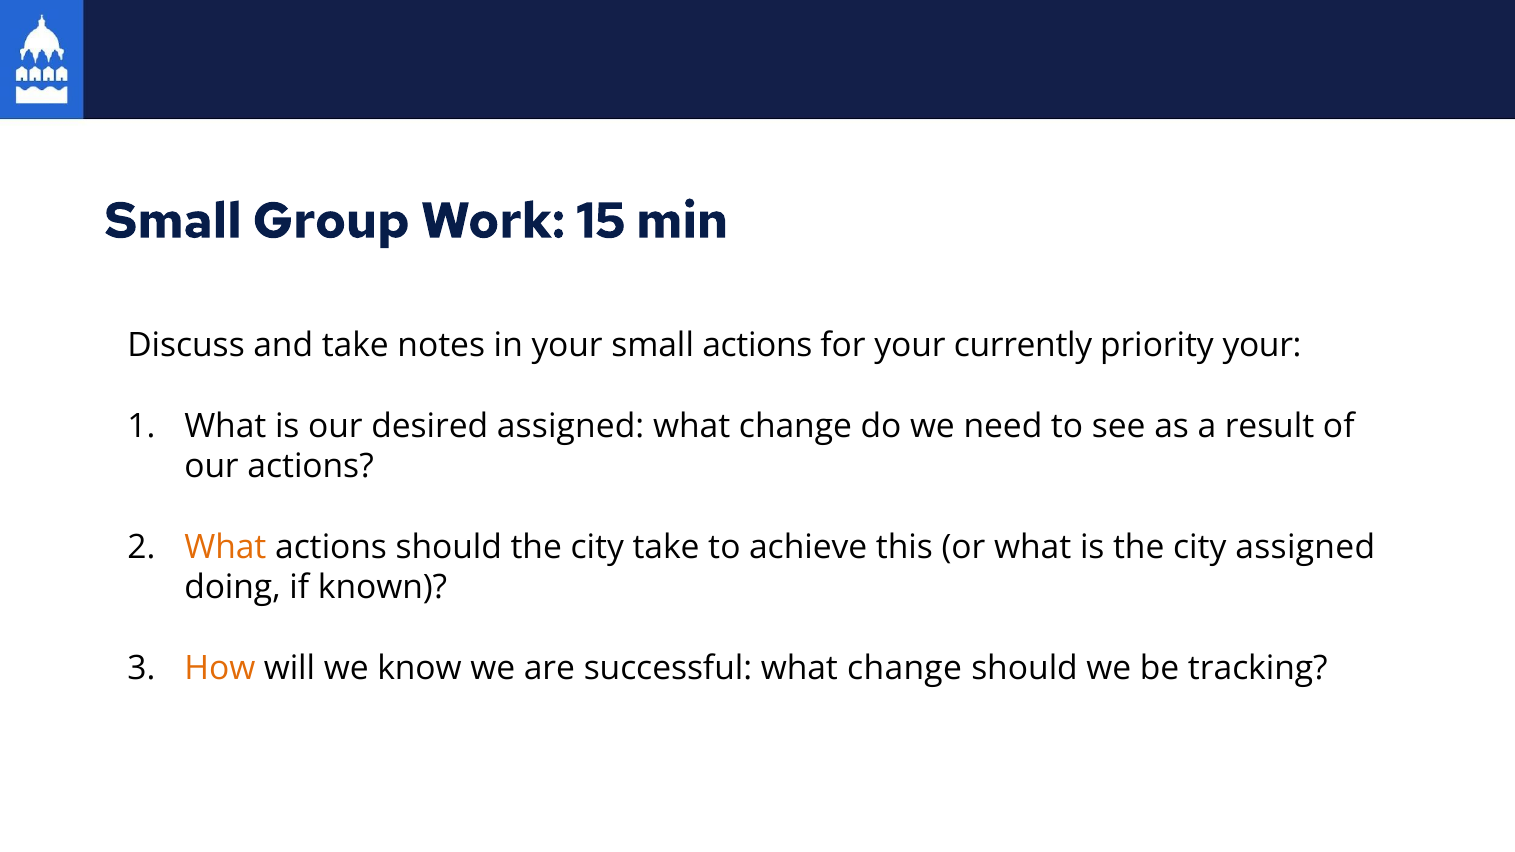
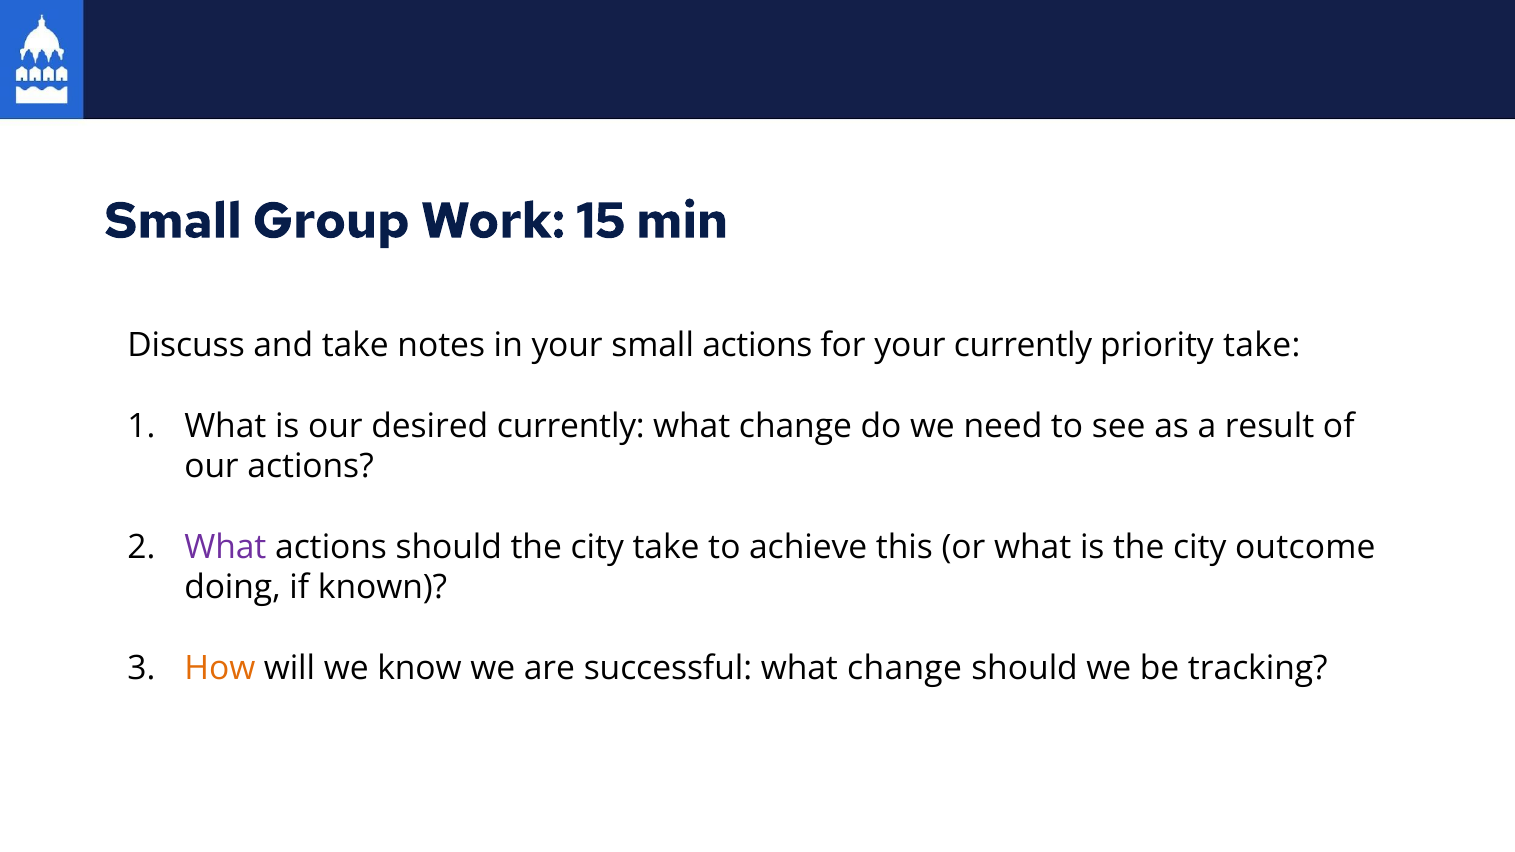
priority your: your -> take (1262, 346)
desired assigned: assigned -> currently (571, 427)
What colour: orange -> purple (225, 548)
city assigned: assigned -> outcome (1305, 548)
